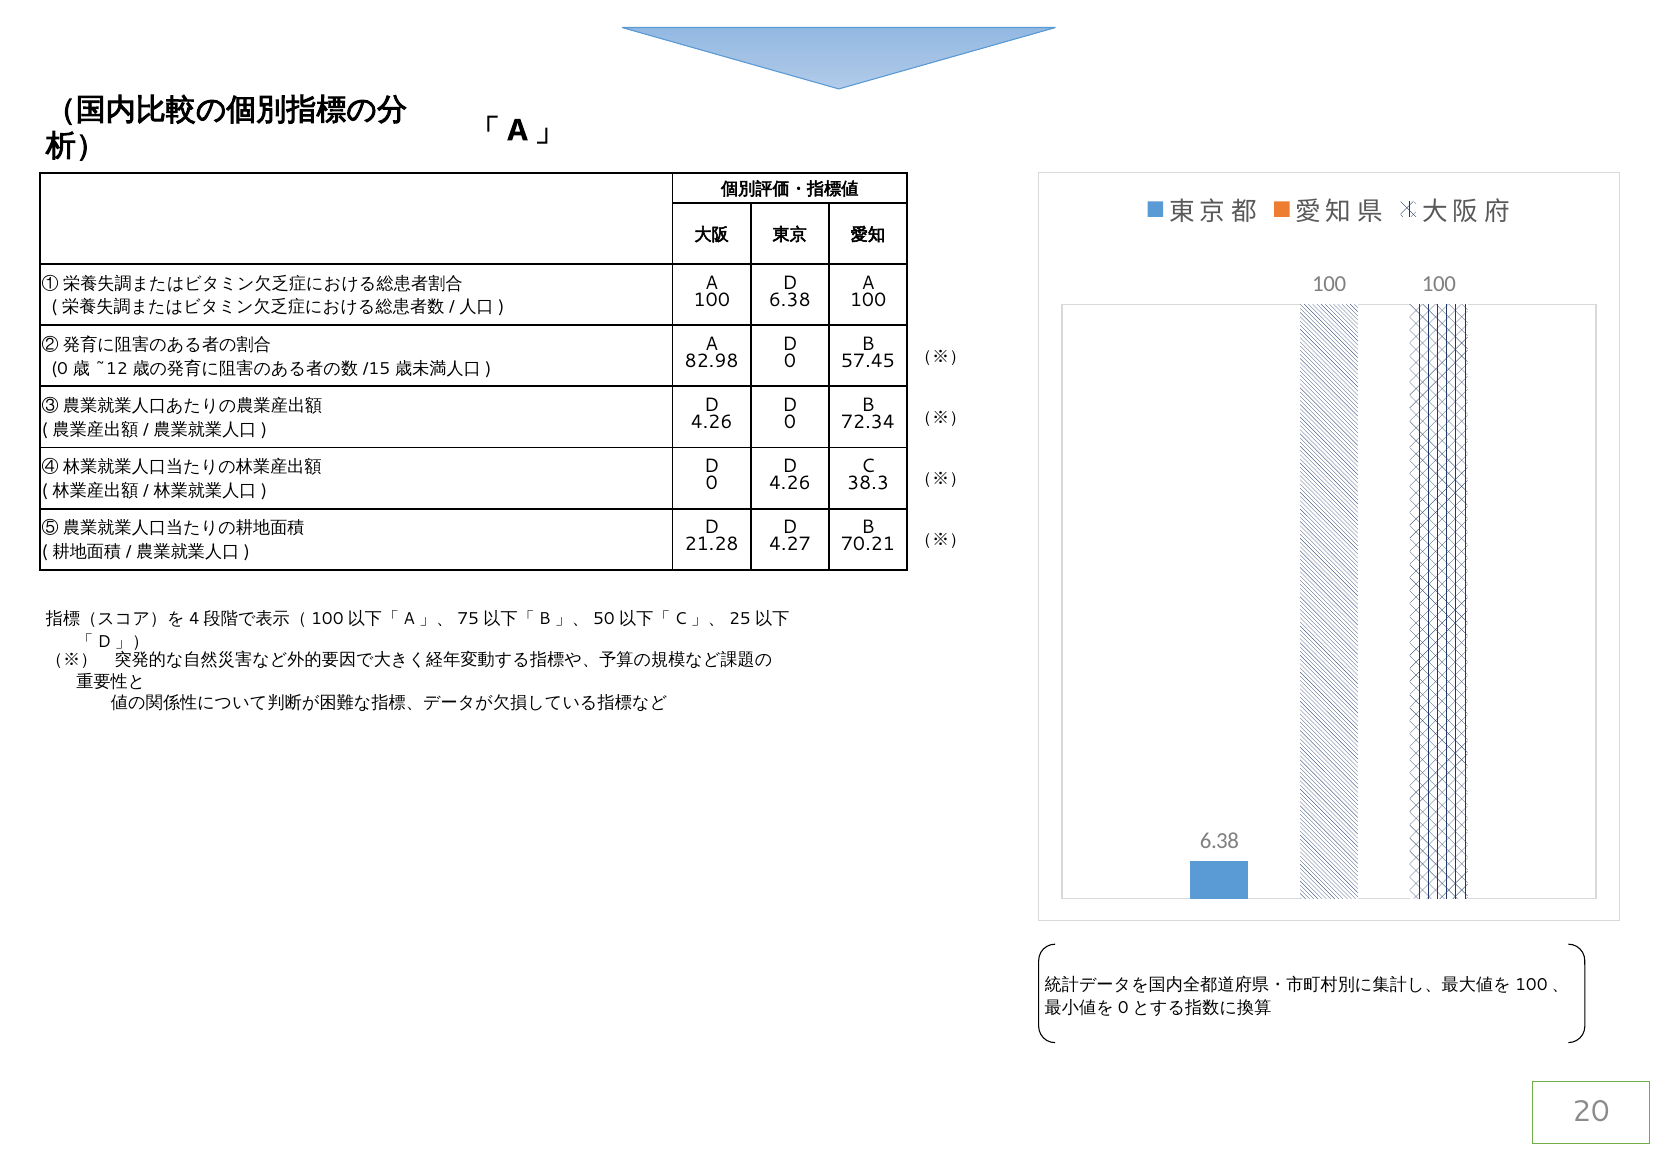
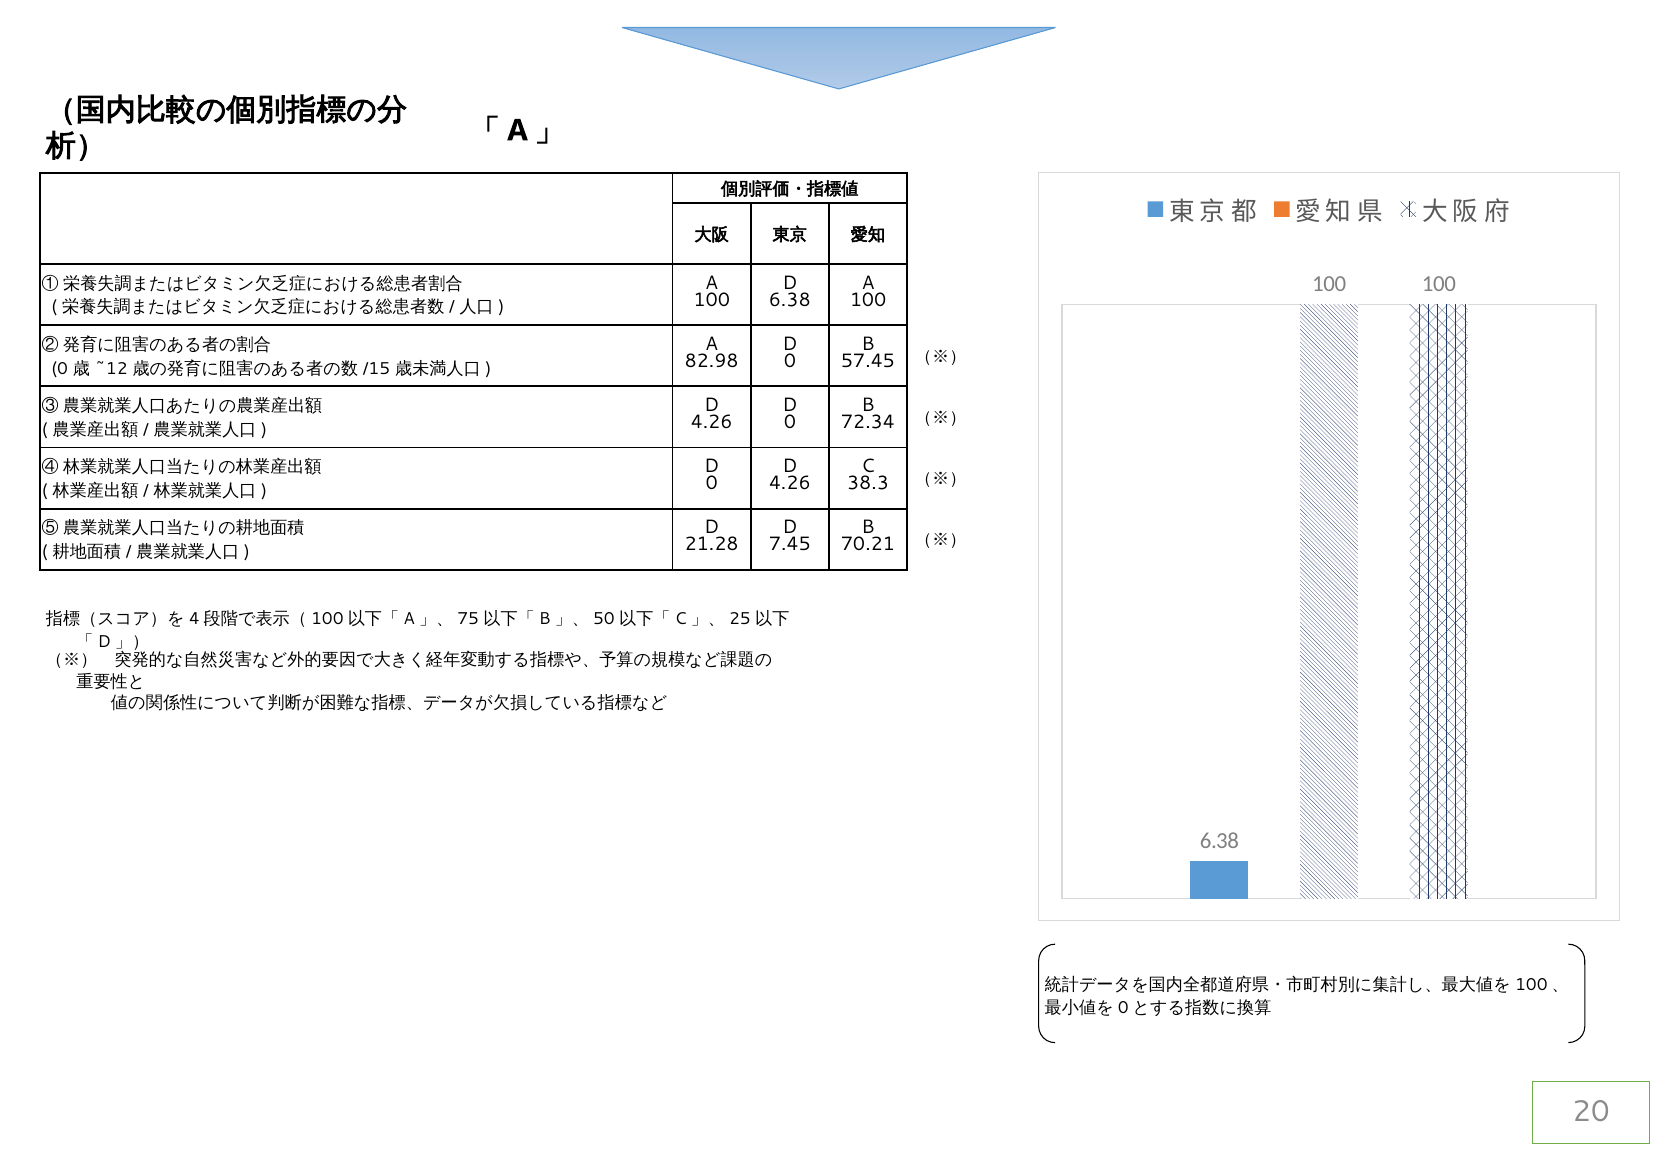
4.27: 4.27 -> 7.45 (790, 545)
